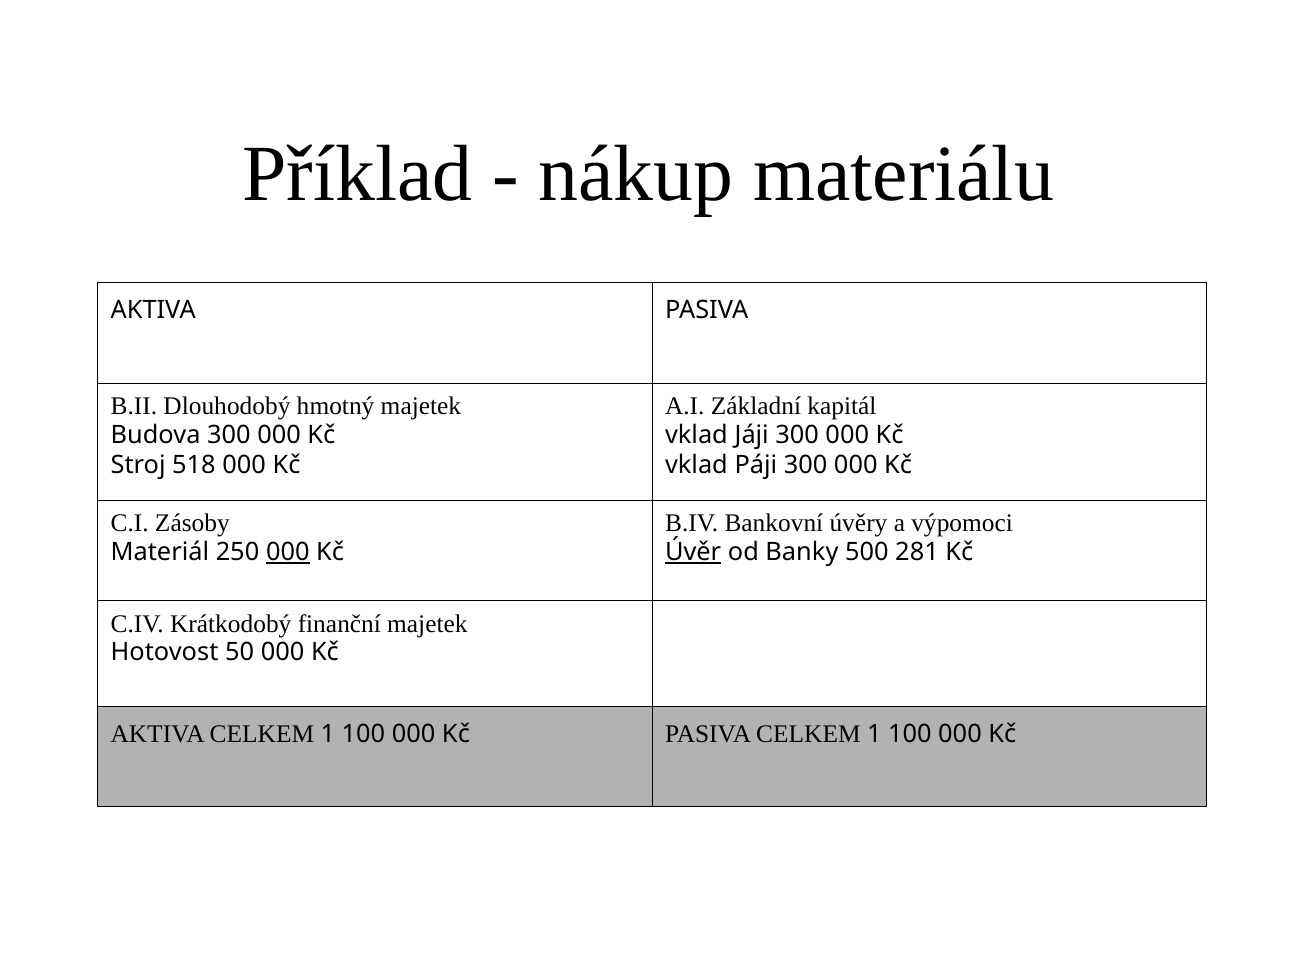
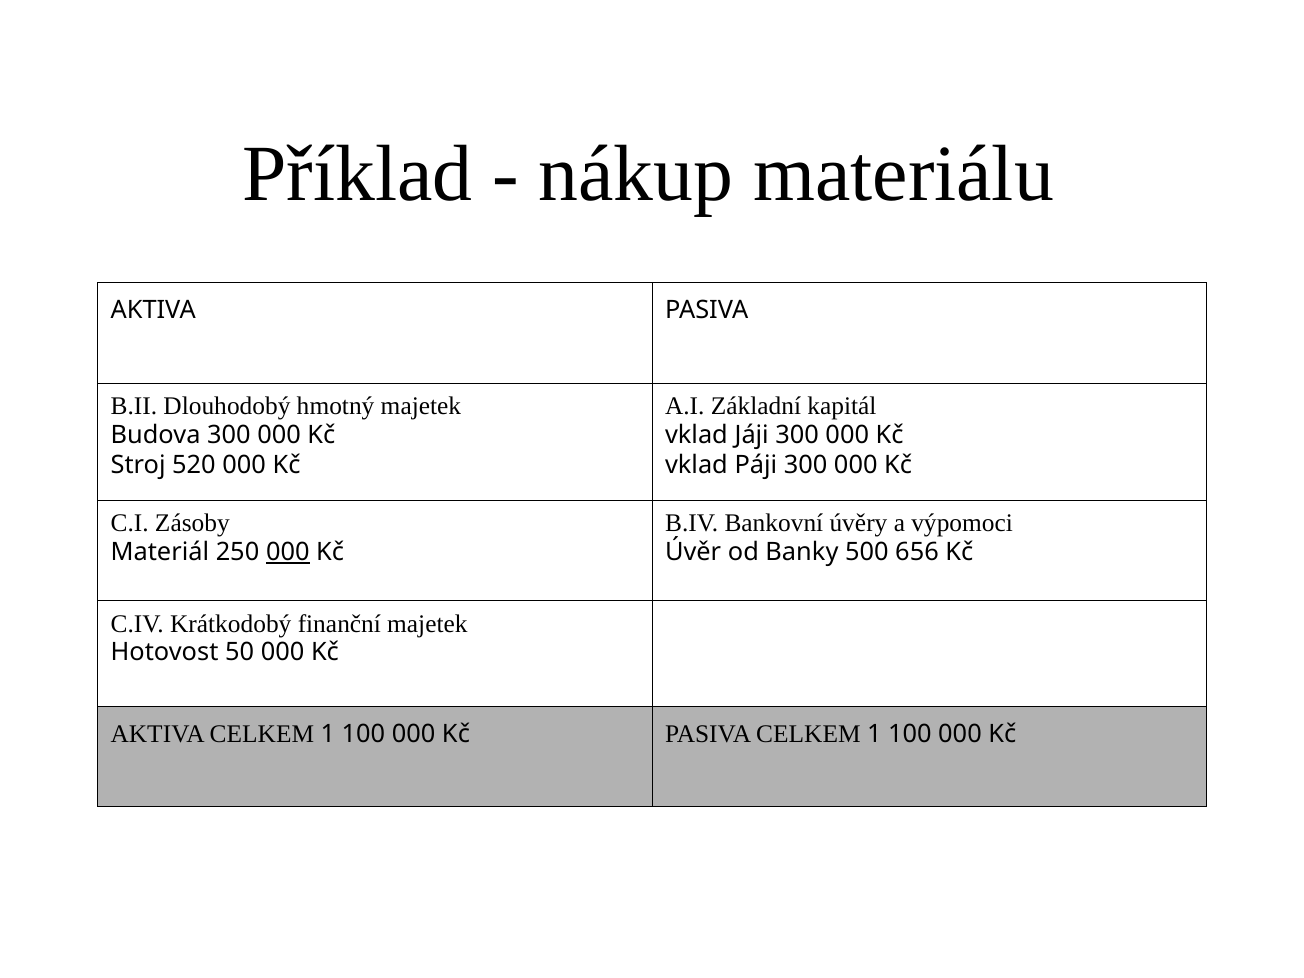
518: 518 -> 520 (194, 465)
Úvěr underline: present -> none (693, 552)
281: 281 -> 656 (917, 552)
